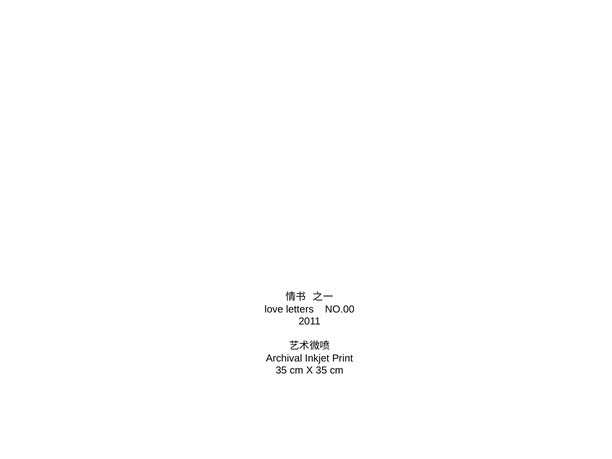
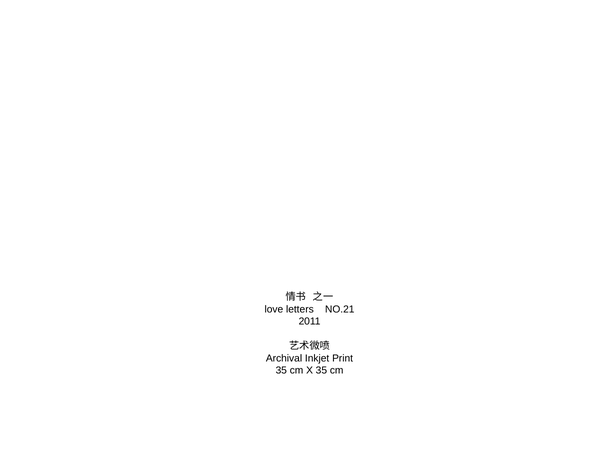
NO.00: NO.00 -> NO.21 (340, 309)
